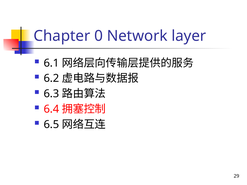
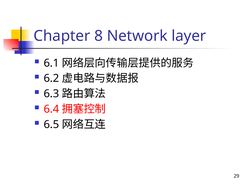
0: 0 -> 8 (99, 36)
